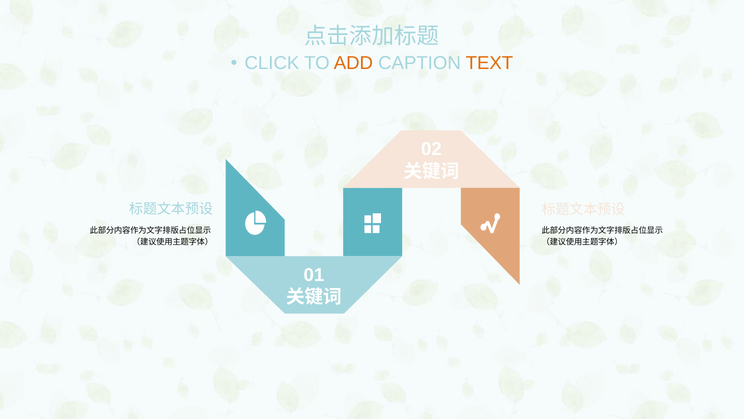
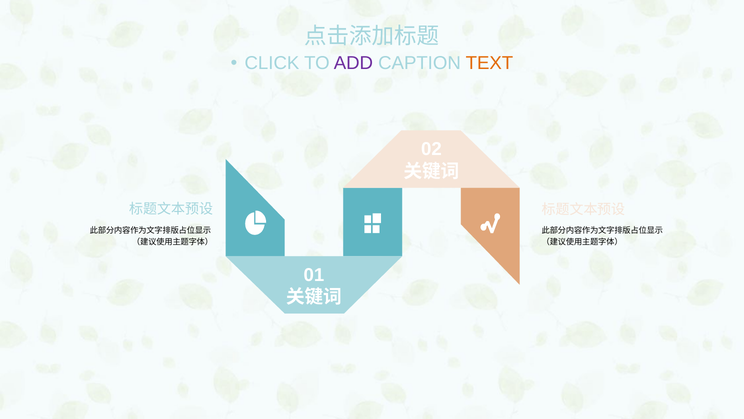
ADD colour: orange -> purple (353, 63)
